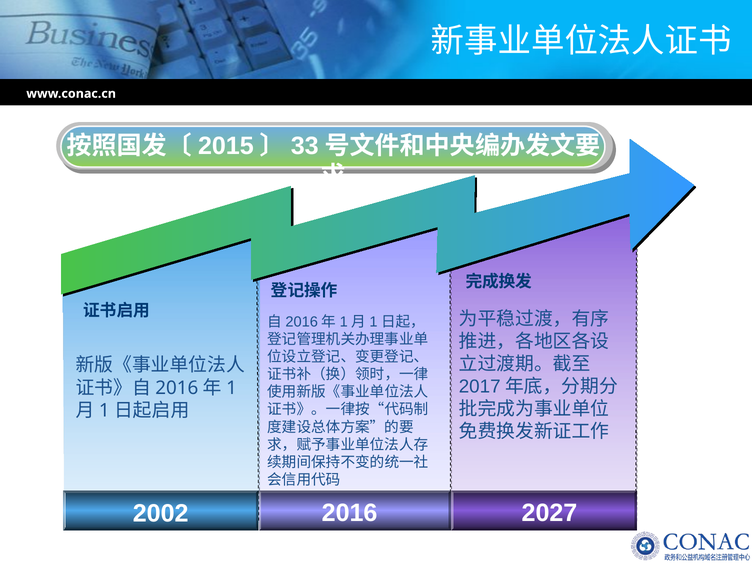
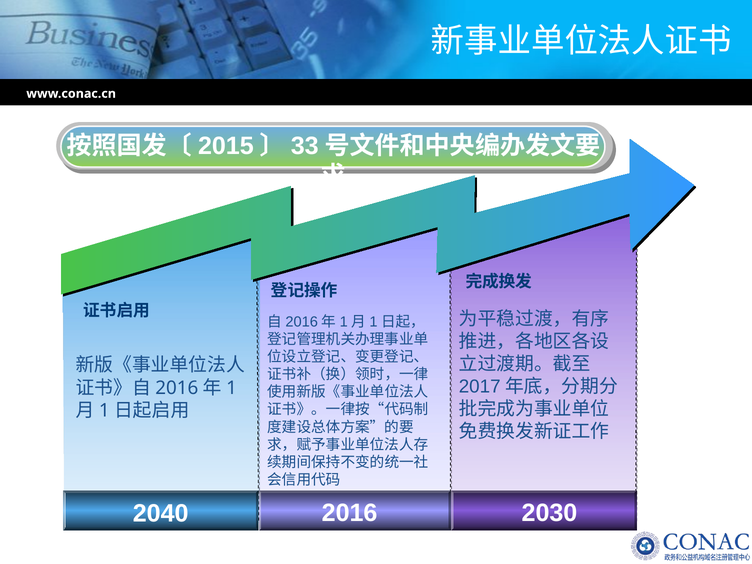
2002: 2002 -> 2040 (161, 513)
2027: 2027 -> 2030 (549, 513)
